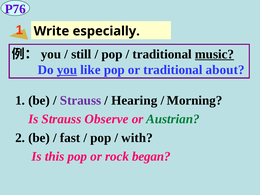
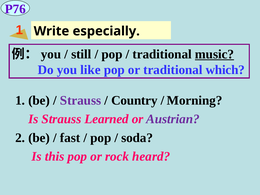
you underline: present -> none (67, 70)
about: about -> which (225, 70)
Hearing: Hearing -> Country (134, 100)
Observe: Observe -> Learned (107, 119)
Austrian colour: green -> purple (173, 119)
with: with -> soda (137, 138)
began: began -> heard (151, 156)
